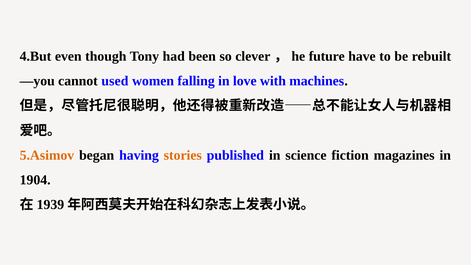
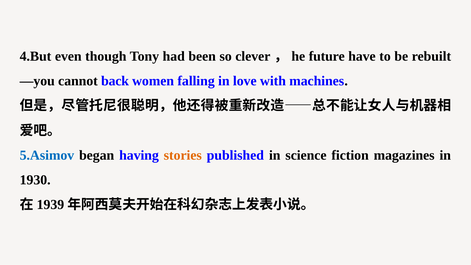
used: used -> back (115, 81)
5.Asimov colour: orange -> blue (47, 155)
1904: 1904 -> 1930 (35, 180)
